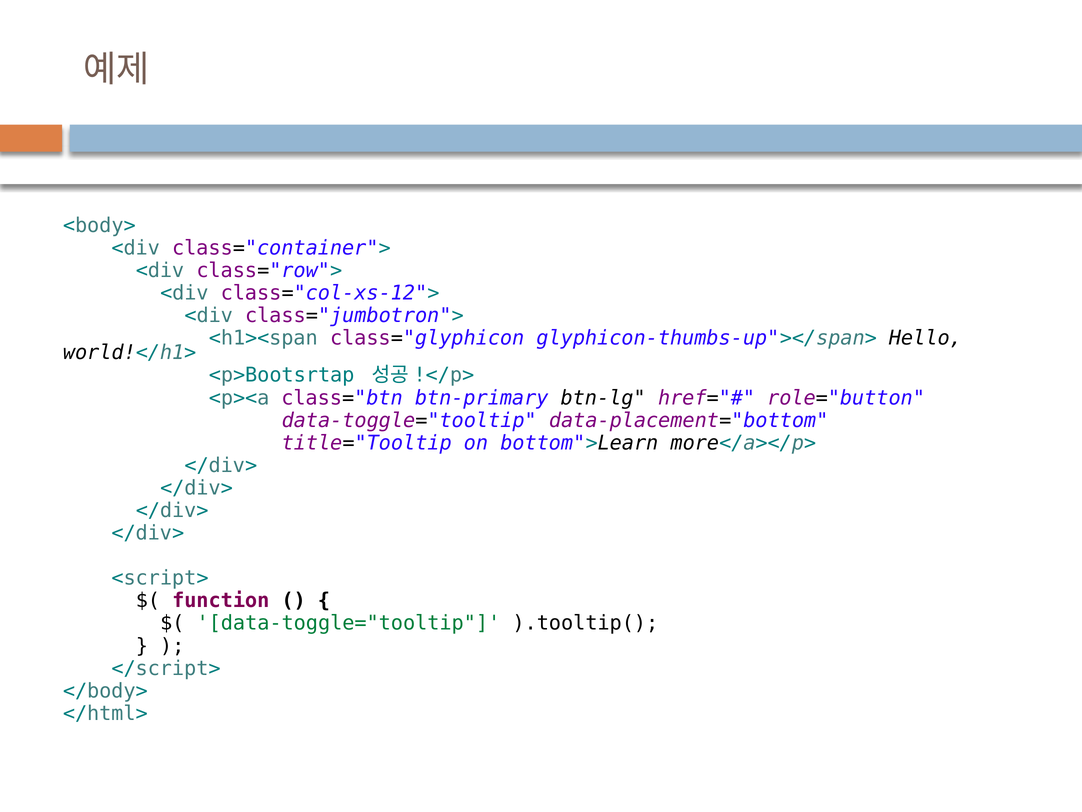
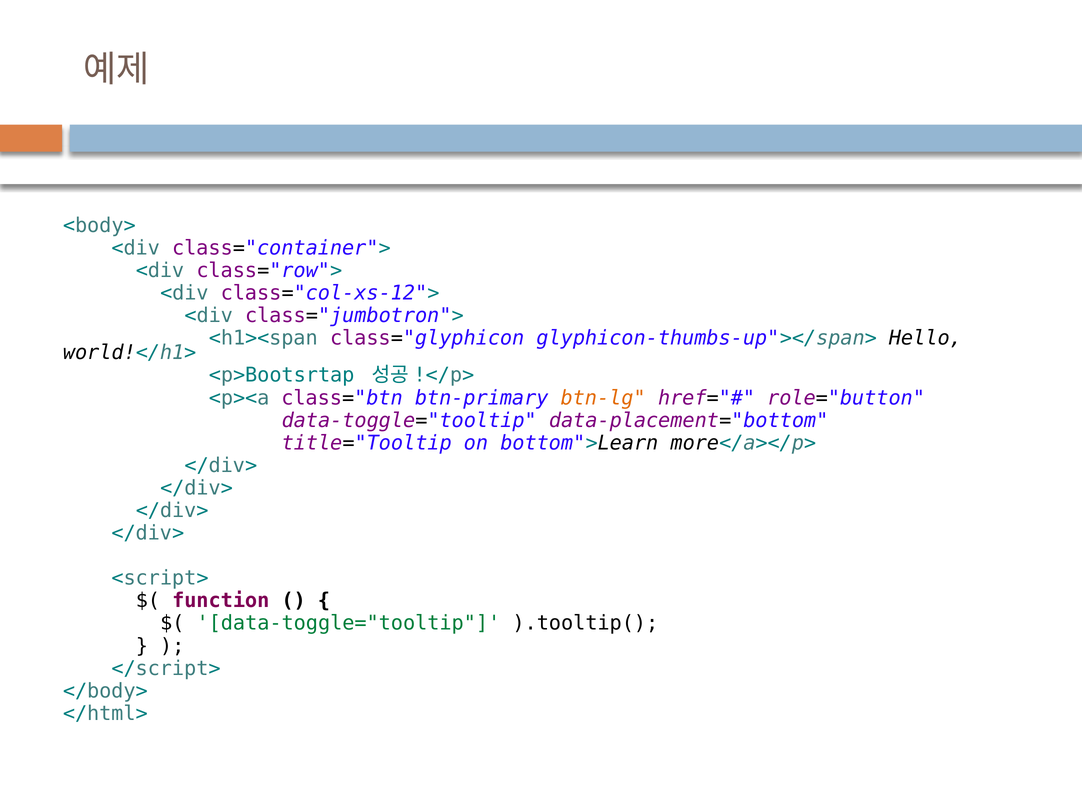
btn-lg colour: black -> orange (603, 398)
